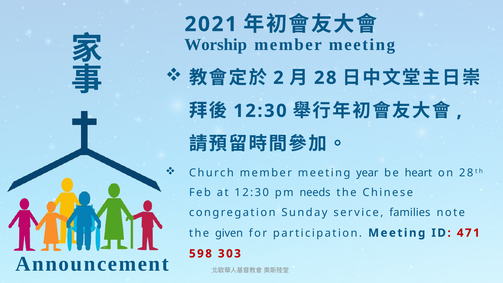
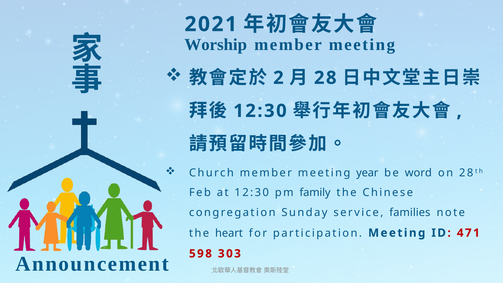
heart: heart -> word (418, 173)
needs: needs -> family (315, 193)
given: given -> heart (229, 233)
